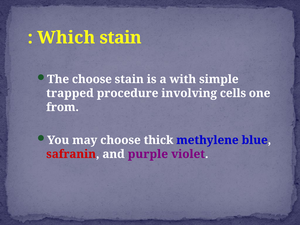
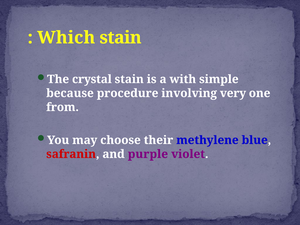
The choose: choose -> crystal (92, 79)
trapped: trapped -> because (70, 93)
cells: cells -> very (233, 93)
thick: thick -> their (158, 140)
